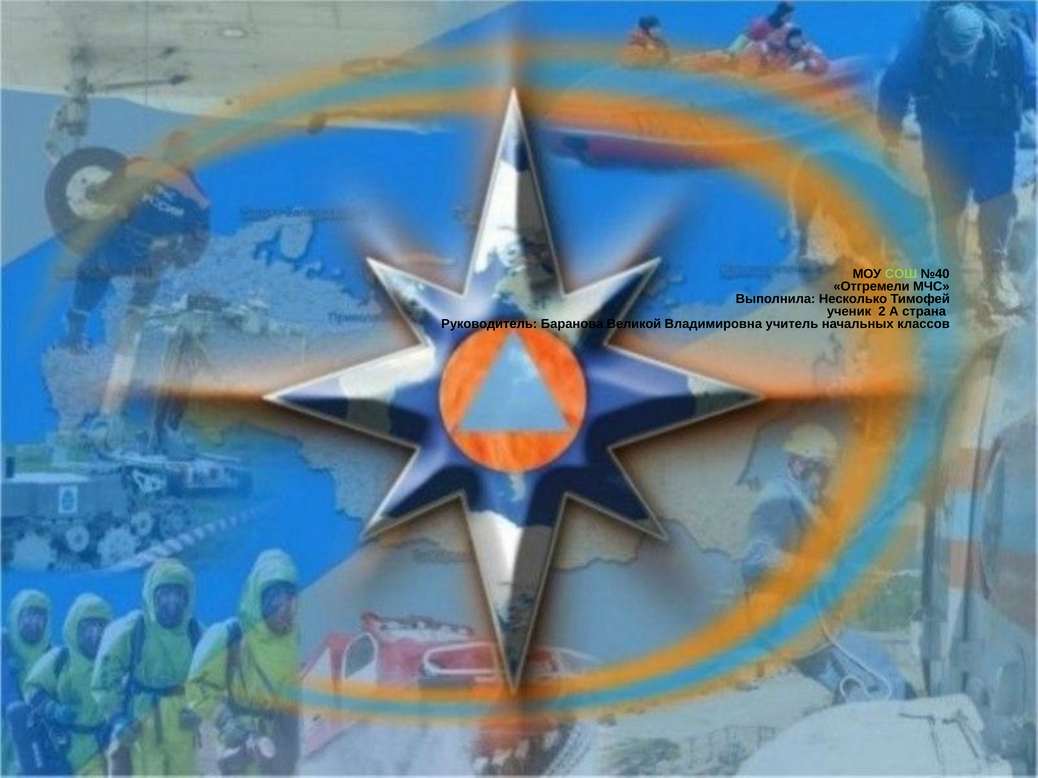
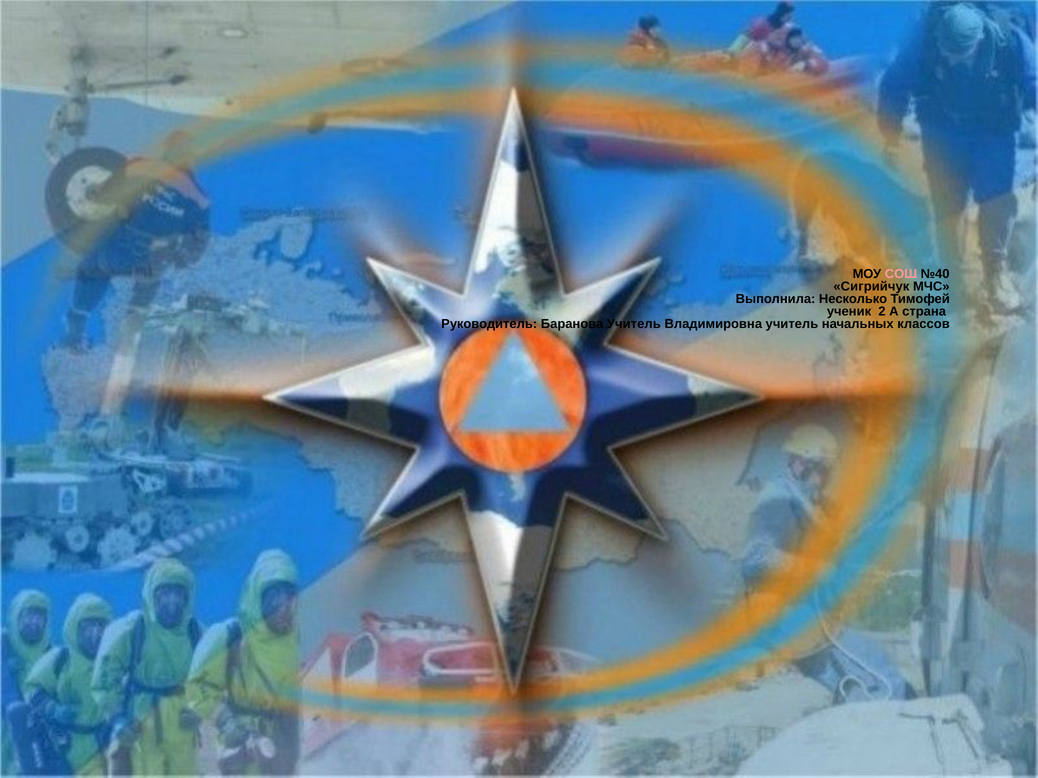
СОШ colour: light green -> pink (901, 274)
Отгремели: Отгремели -> Сигрийчук (871, 287)
Баранова Великой: Великой -> Учитель (634, 324)
